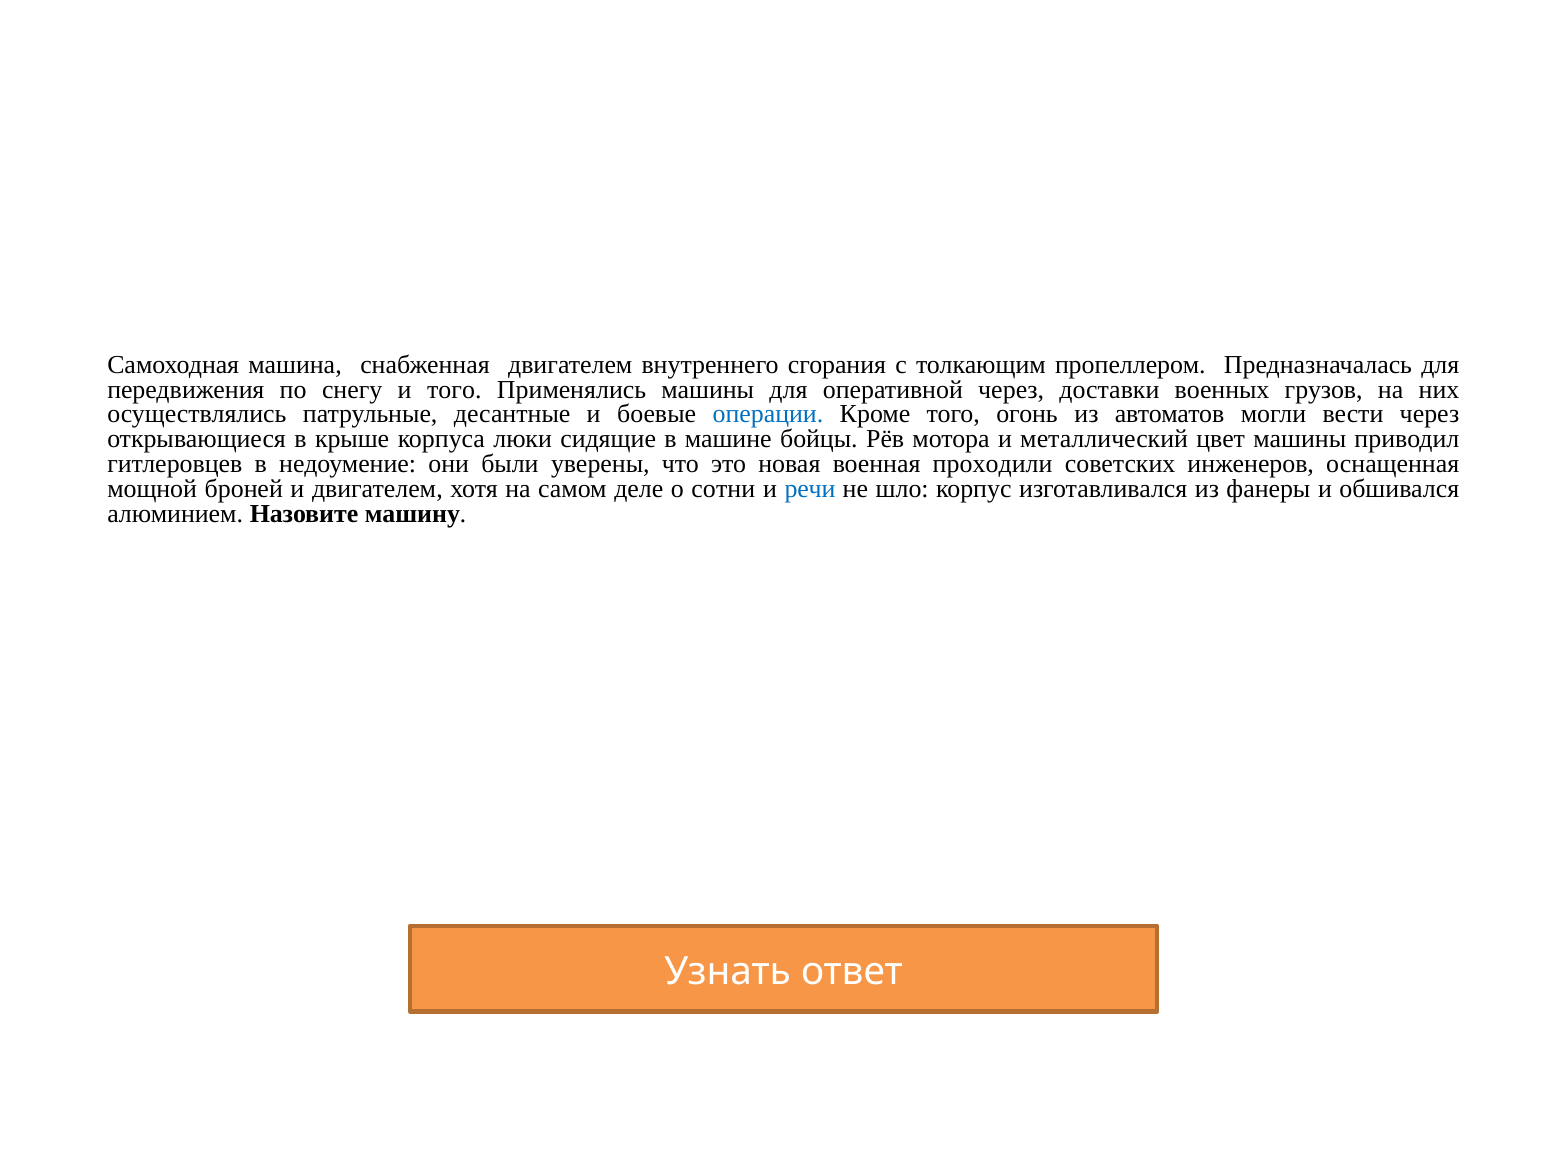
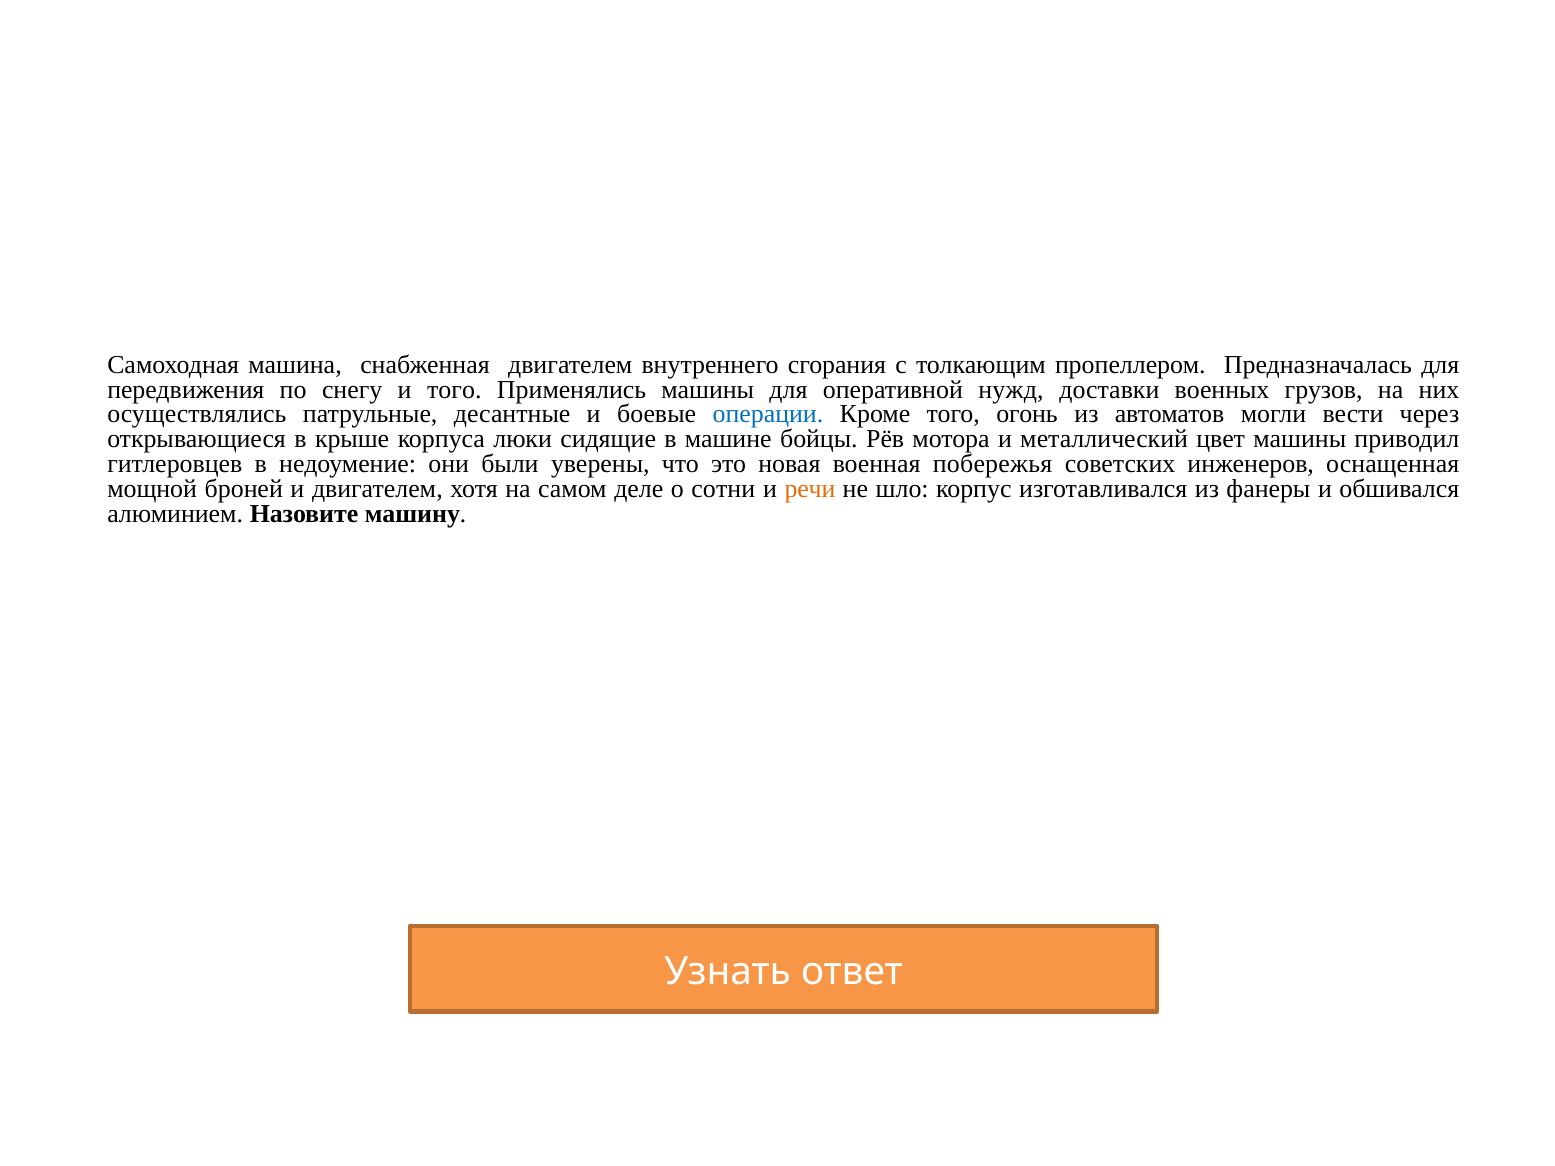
оперативной через: через -> нужд (1011, 390)
проходили: проходили -> побережья (993, 464)
речи colour: blue -> orange (810, 489)
